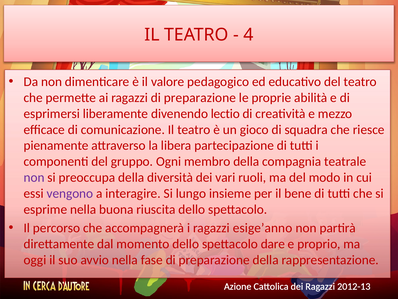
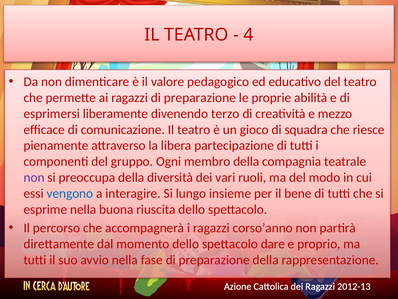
lectio: lectio -> terzo (225, 114)
vengono colour: purple -> blue (70, 193)
esige’anno: esige’anno -> corso’anno (263, 228)
oggi: oggi -> tutti (35, 259)
